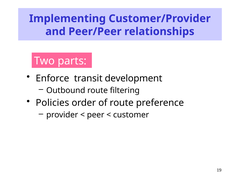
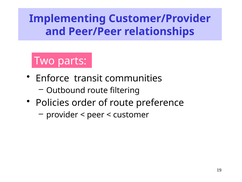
development: development -> communities (133, 78)
